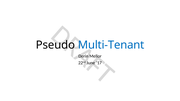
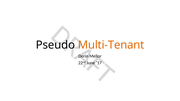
Multi-Tenant colour: blue -> orange (111, 45)
